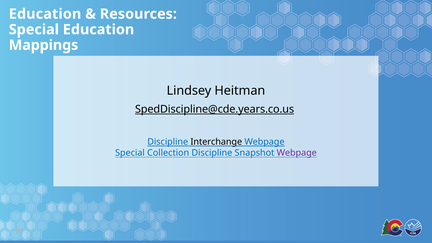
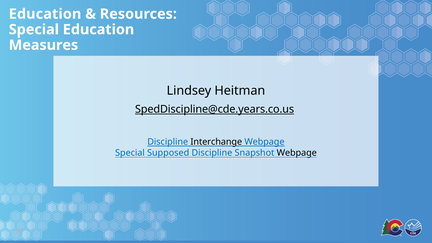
Mappings: Mappings -> Measures (43, 45)
Collection: Collection -> Supposed (168, 153)
Webpage colour: purple -> black (297, 153)
